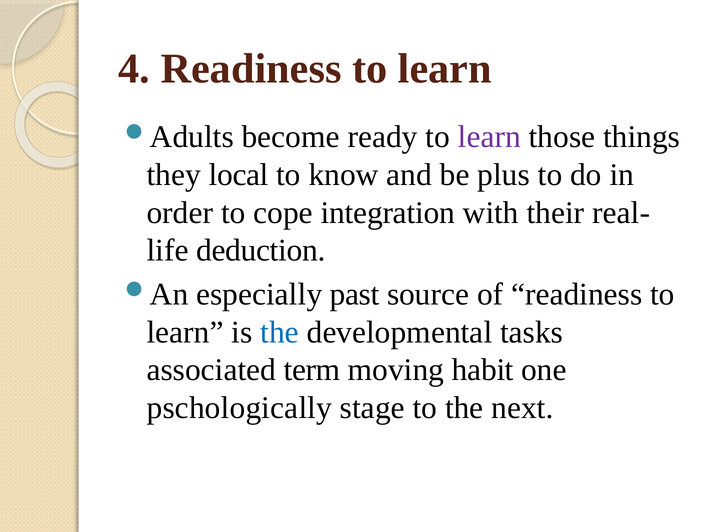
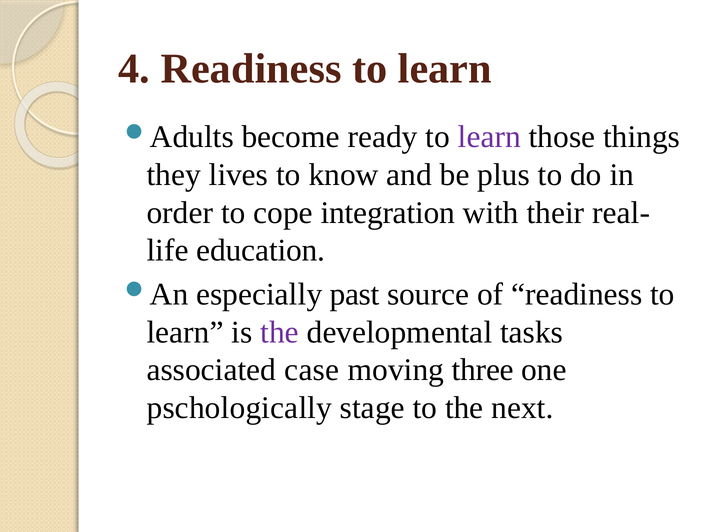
local: local -> lives (238, 175)
deduction: deduction -> education (261, 250)
the colour: blue -> purple (280, 332)
term: term -> case (312, 370)
habit: habit -> three (483, 370)
